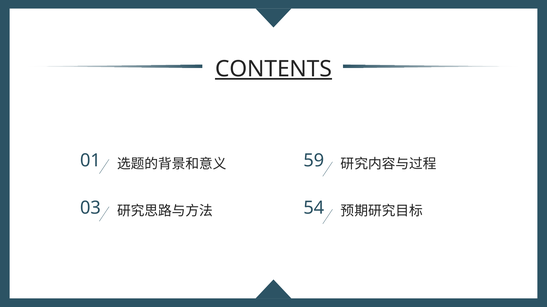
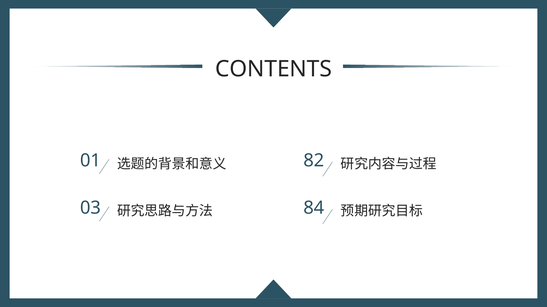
CONTENTS underline: present -> none (274, 69)
59: 59 -> 82 (314, 161)
54: 54 -> 84 (314, 208)
